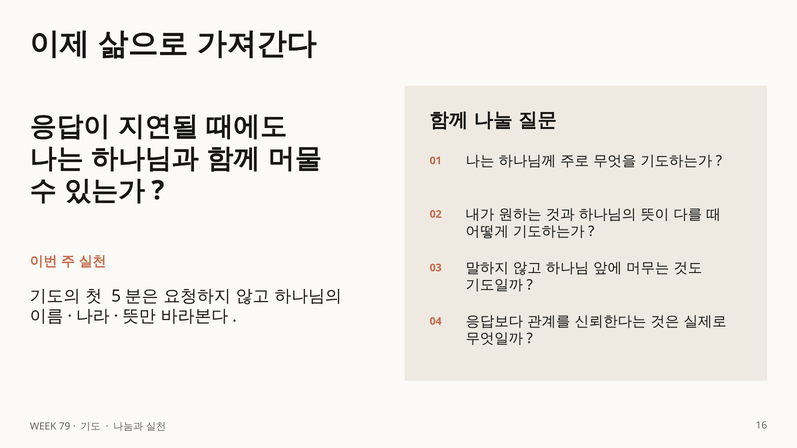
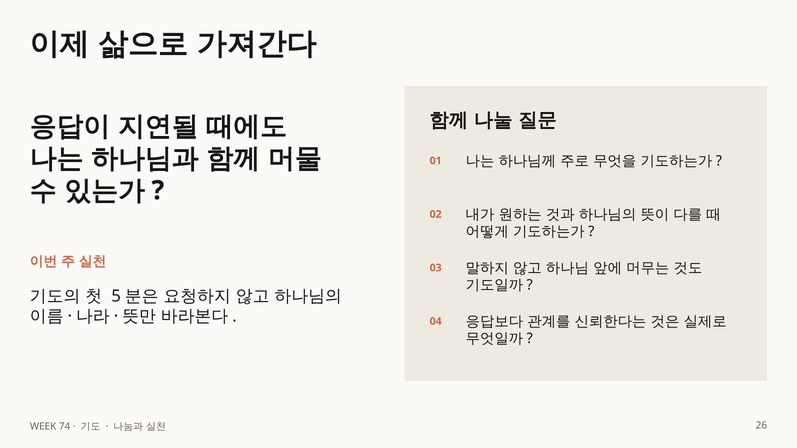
79: 79 -> 74 (65, 427)
16: 16 -> 26 (761, 426)
